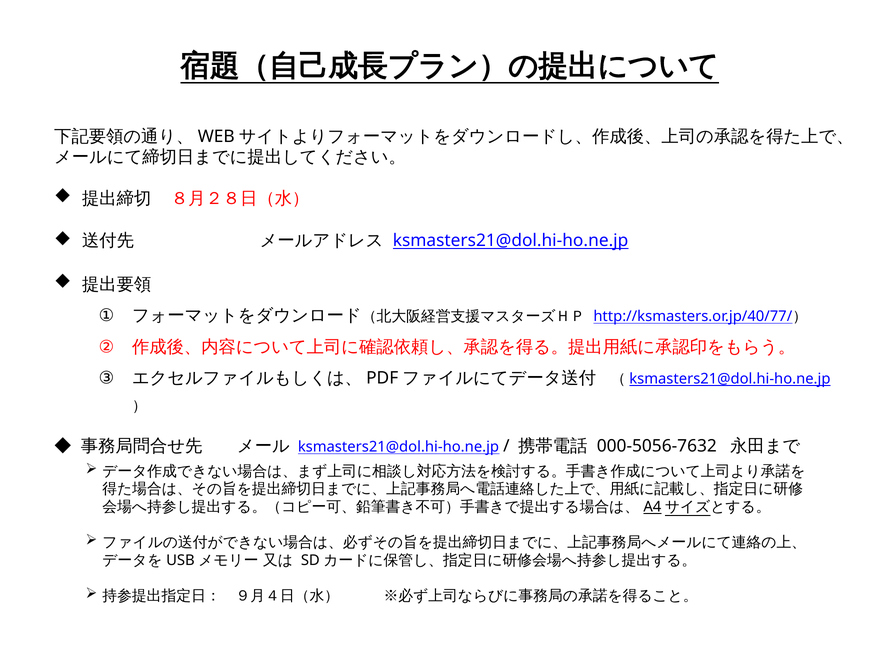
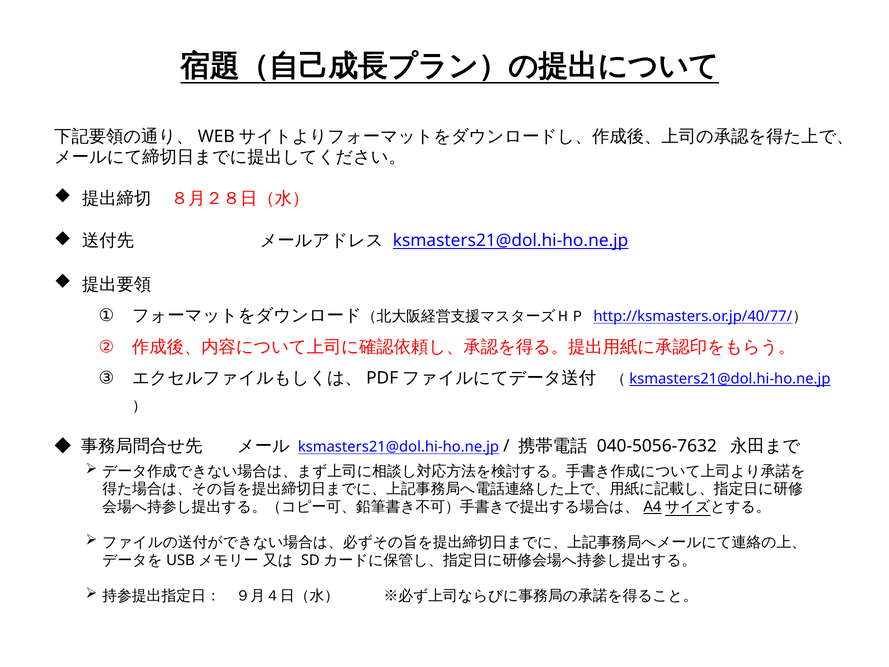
000-5056-7632: 000-5056-7632 -> 040-5056-7632 (657, 446)
